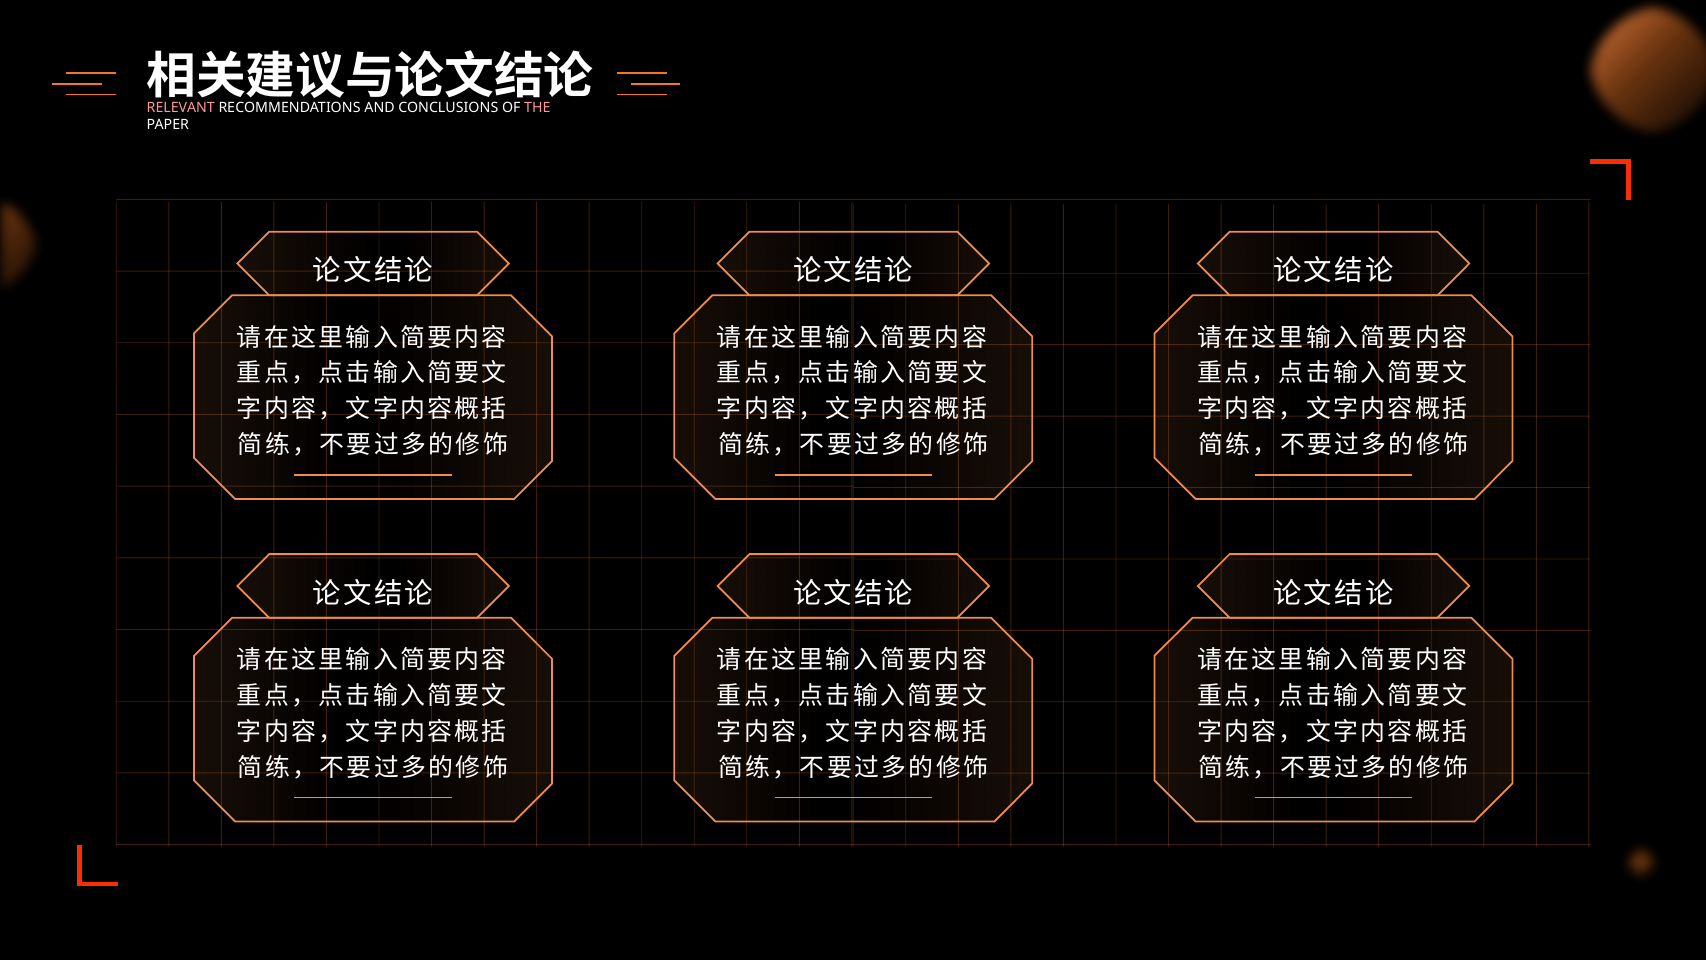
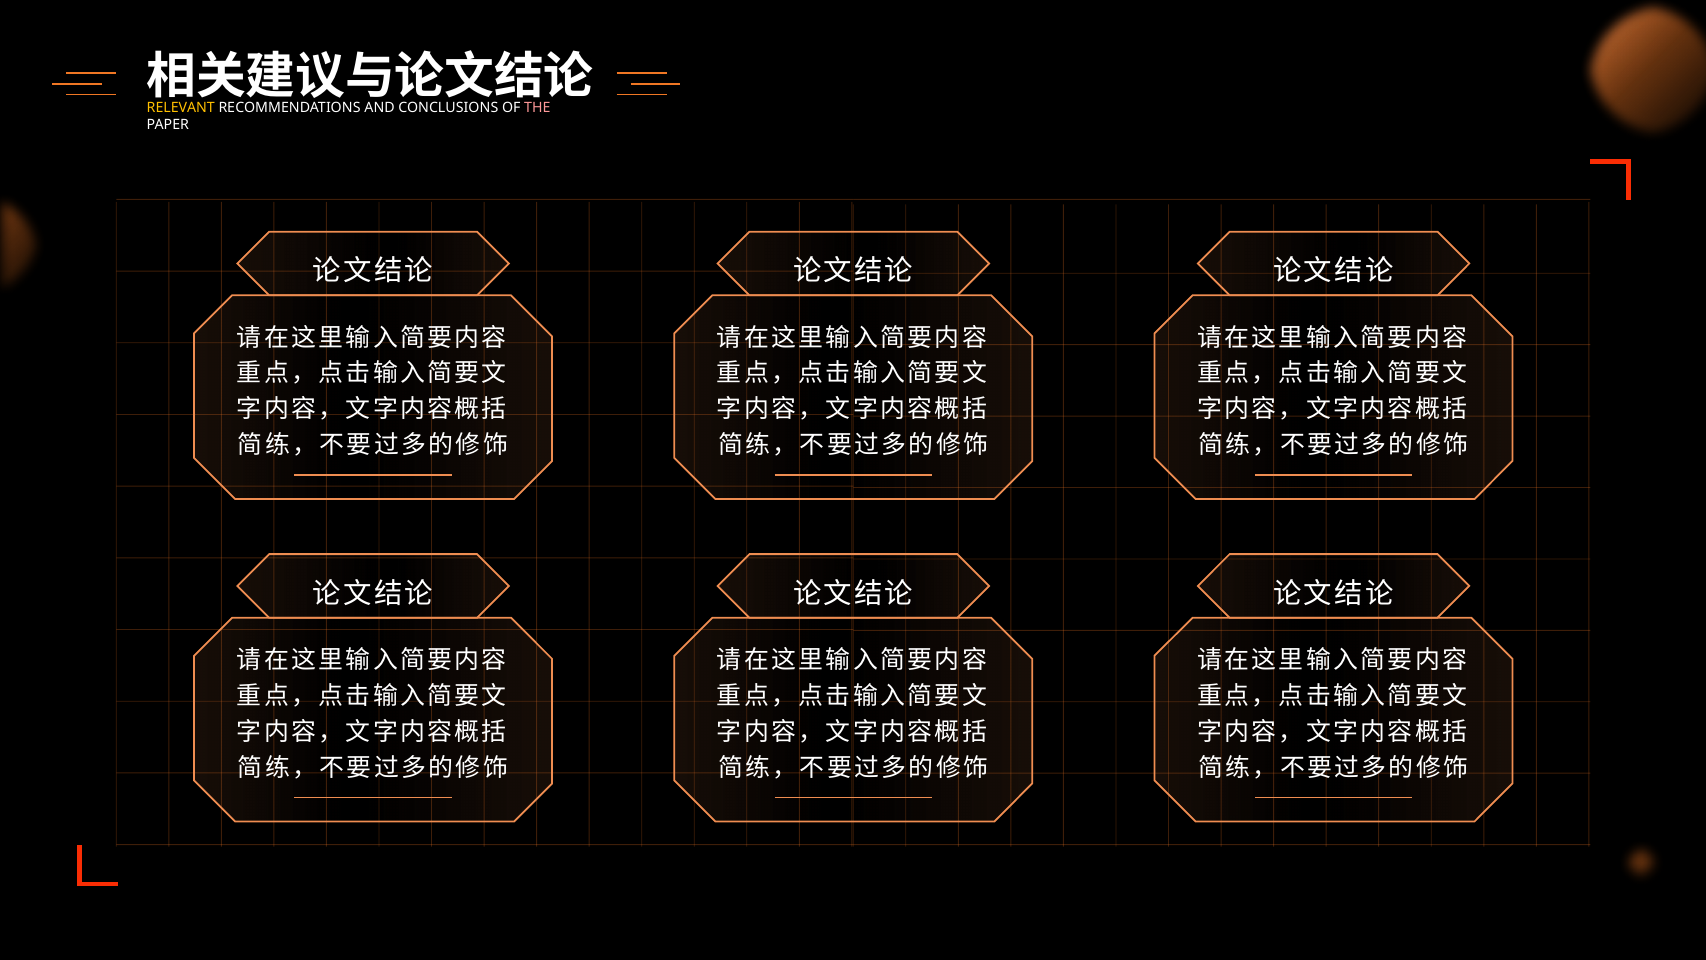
RELEVANT colour: pink -> yellow (181, 108)
